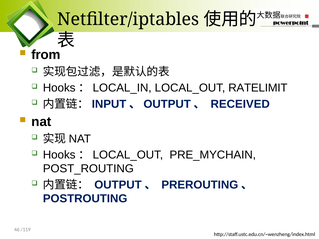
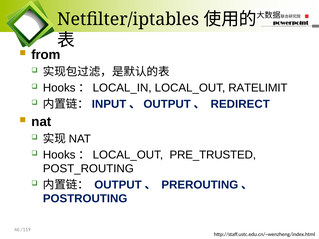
RECEIVED: RECEIVED -> REDIRECT (240, 104)
PRE_MYCHAIN: PRE_MYCHAIN -> PRE_TRUSTED (213, 155)
